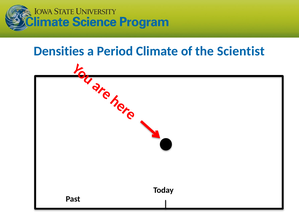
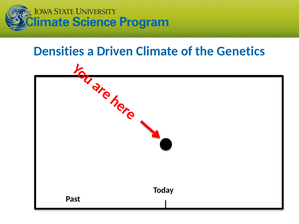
Period: Period -> Driven (115, 51)
Scientist: Scientist -> Genetics (241, 51)
